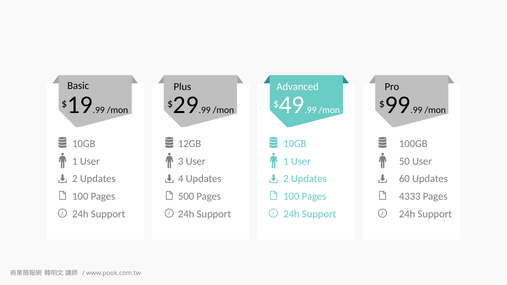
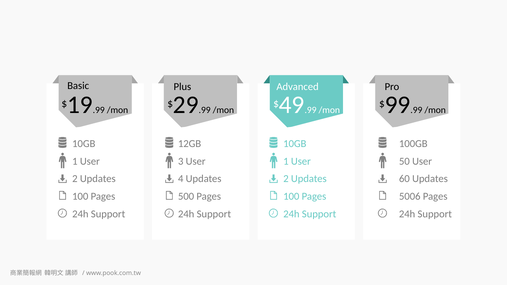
4333: 4333 -> 5006 (410, 197)
